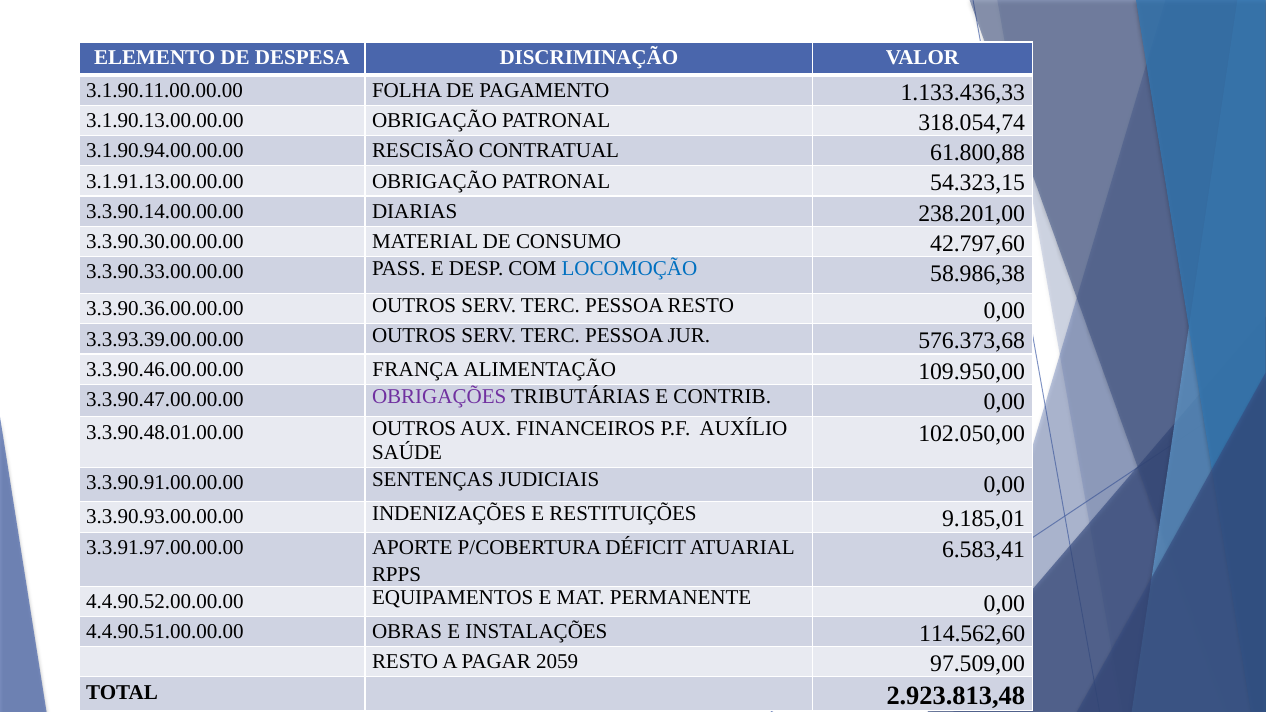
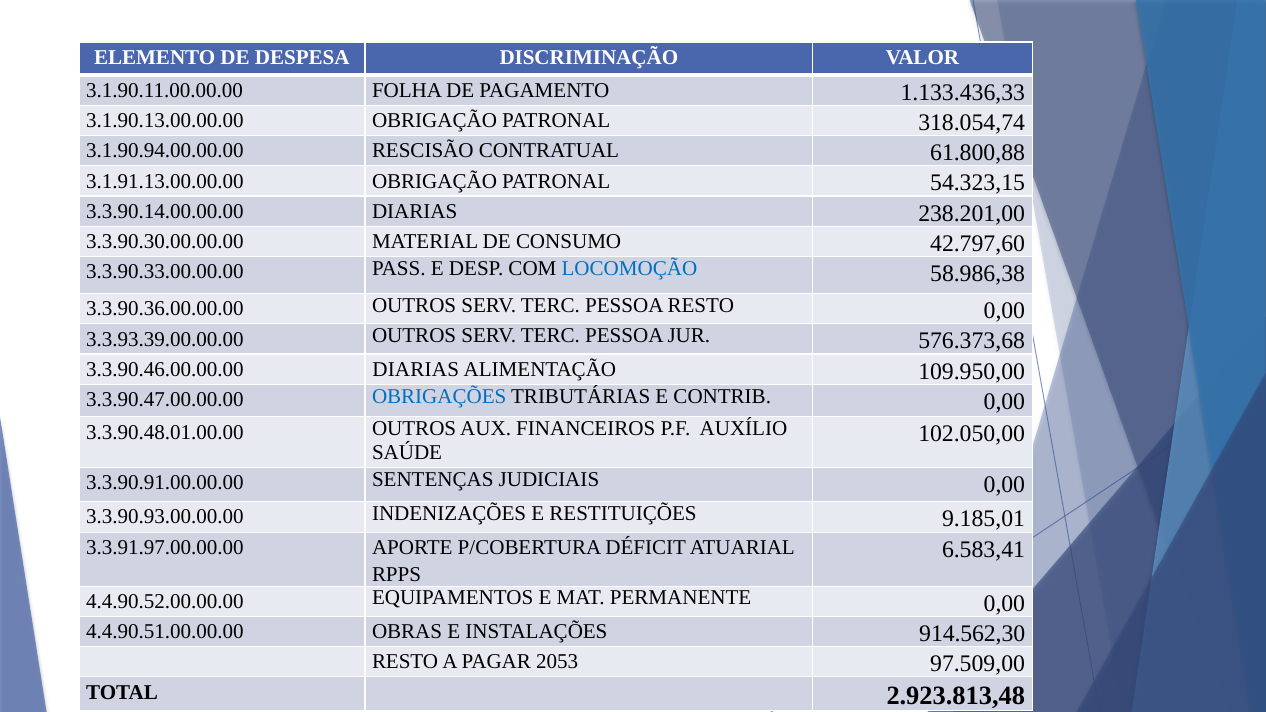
3.3.90.46.00.00.00 FRANÇA: FRANÇA -> DIARIAS (416, 369)
OBRIGAÇÕES colour: purple -> blue (439, 396)
114.562,60: 114.562,60 -> 914.562,30 (972, 634)
2059: 2059 -> 2053 (557, 662)
